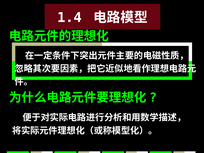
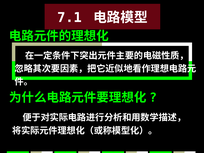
1.4: 1.4 -> 7.1 (69, 18)
